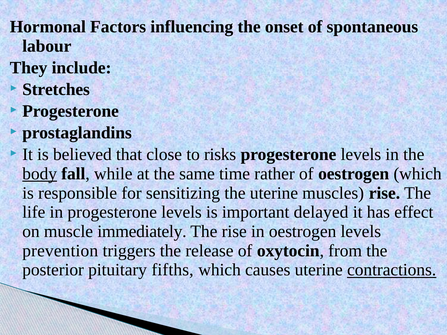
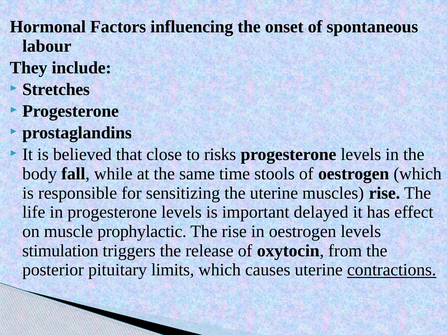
body underline: present -> none (40, 174)
rather: rather -> stools (275, 174)
immediately: immediately -> prophylactic (142, 232)
prevention: prevention -> stimulation (60, 251)
fifths: fifths -> limits (173, 270)
